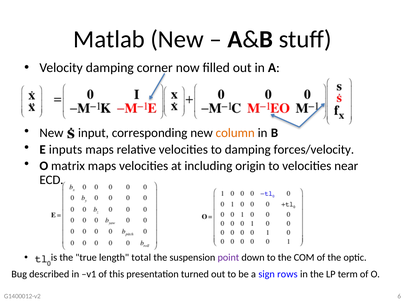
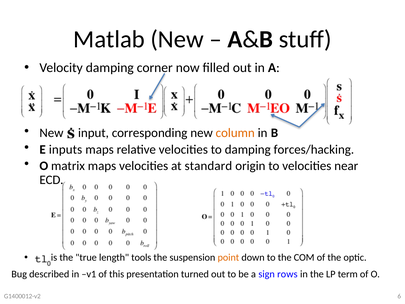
forces/velocity: forces/velocity -> forces/hacking (314, 149)
including: including -> standard (208, 166)
total: total -> tools (141, 257)
point colour: purple -> orange (228, 257)
